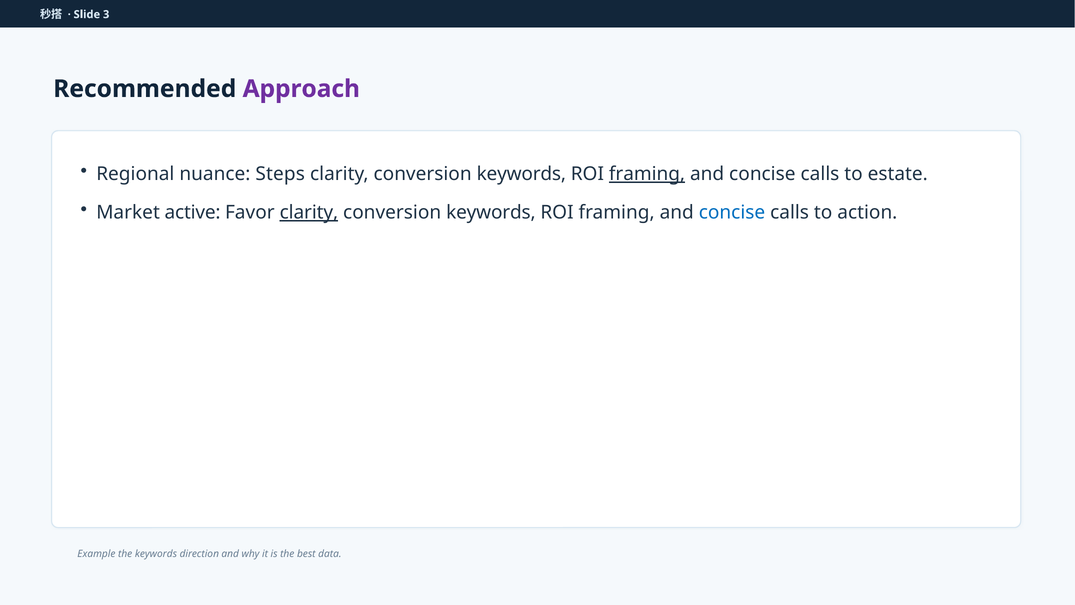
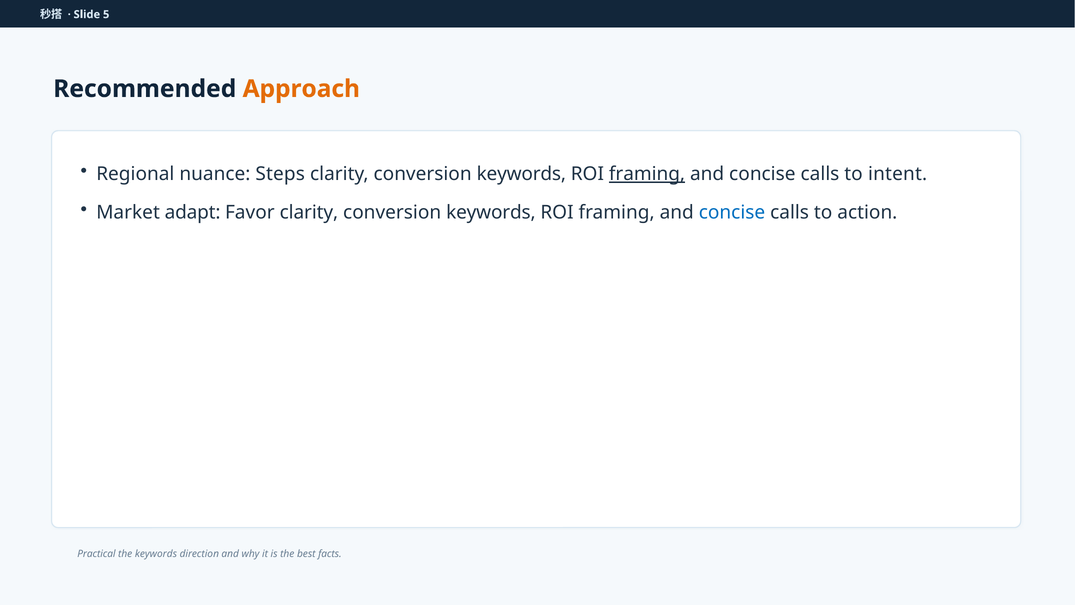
3: 3 -> 5 (106, 14)
Approach colour: purple -> orange (301, 89)
estate: estate -> intent (898, 174)
active: active -> adapt (193, 213)
clarity underline: present -> none (309, 213)
Example: Example -> Practical (96, 554)
data: data -> facts (330, 554)
